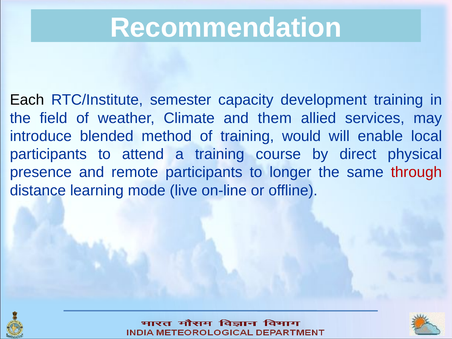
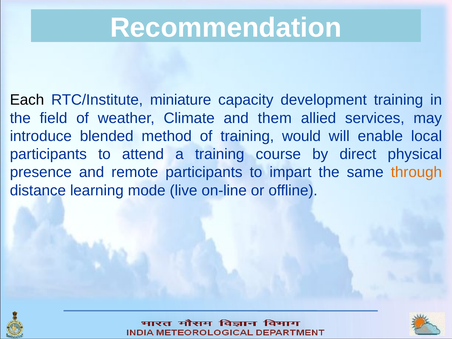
semester: semester -> miniature (181, 100)
longer: longer -> impart (290, 172)
through colour: red -> orange (416, 172)
